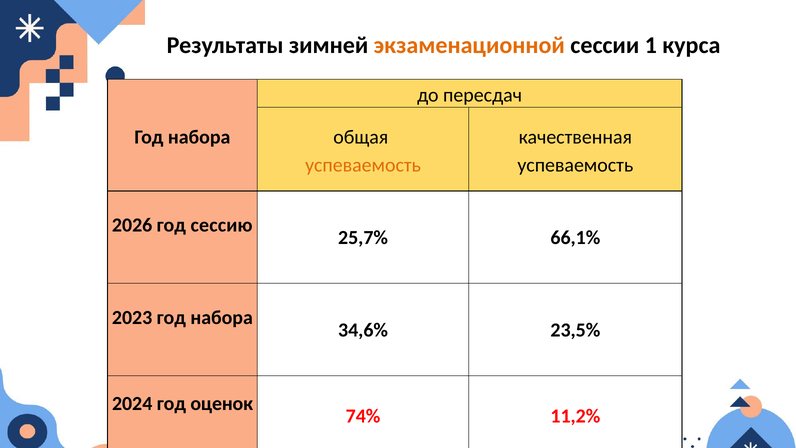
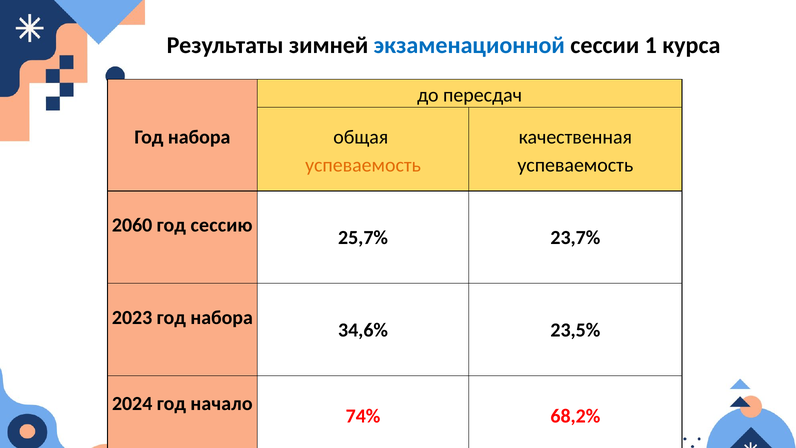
экзаменационной colour: orange -> blue (469, 45)
2026: 2026 -> 2060 (132, 225)
66,1%: 66,1% -> 23,7% (575, 237)
оценок: оценок -> начало (222, 404)
11,2%: 11,2% -> 68,2% (575, 416)
